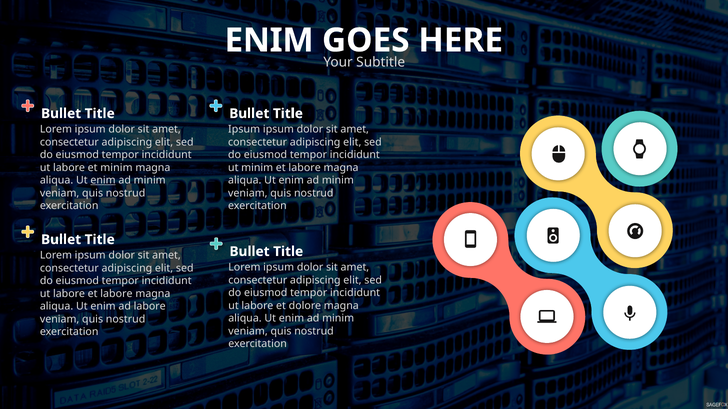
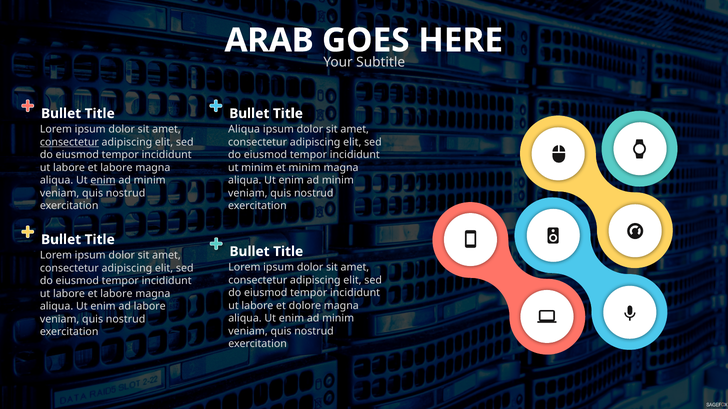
ENIM: ENIM -> ARAB (269, 40)
Ipsum: Ipsum -> Aliqua (244, 130)
consectetur underline: none -> present (69, 142)
minim: minim -> labore (116, 168)
labore: labore -> minim (305, 168)
